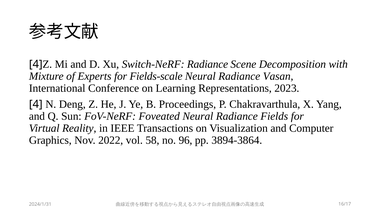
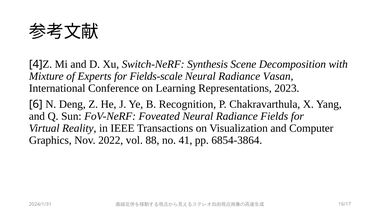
Switch-NeRF Radiance: Radiance -> Synthesis (208, 64)
4: 4 -> 6 (36, 104)
Proceedings: Proceedings -> Recognition (187, 104)
58: 58 -> 88 (152, 140)
96: 96 -> 41 (185, 140)
3894-3864: 3894-3864 -> 6854-3864 (237, 140)
